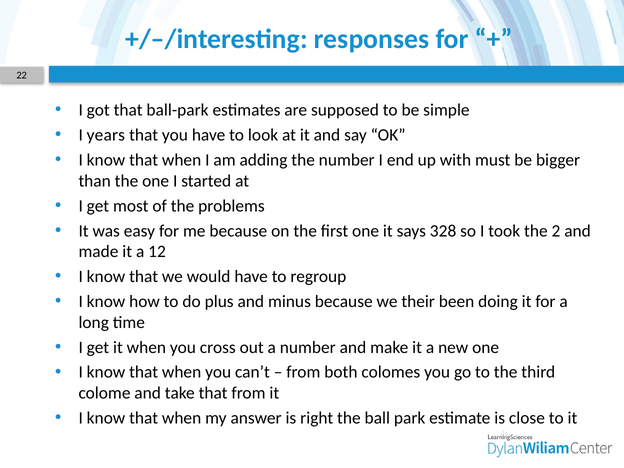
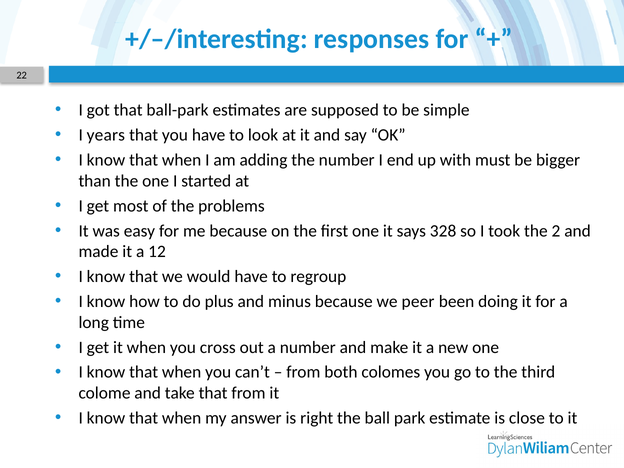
their: their -> peer (418, 302)
